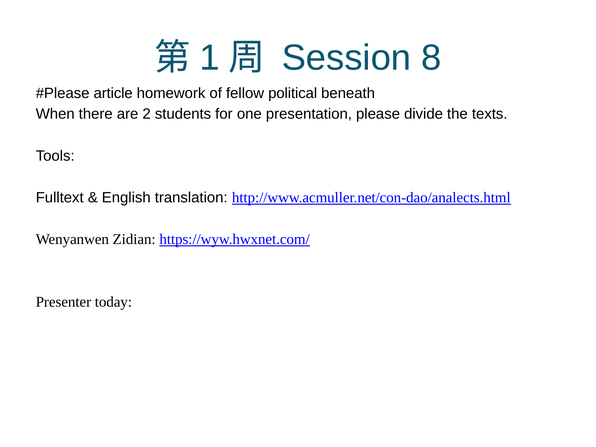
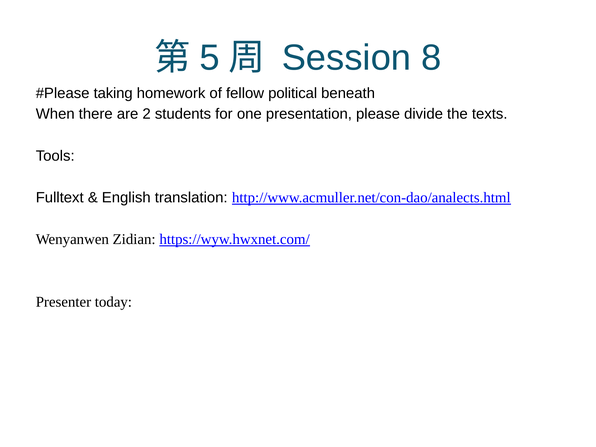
1: 1 -> 5 (210, 58)
article: article -> taking (113, 93)
